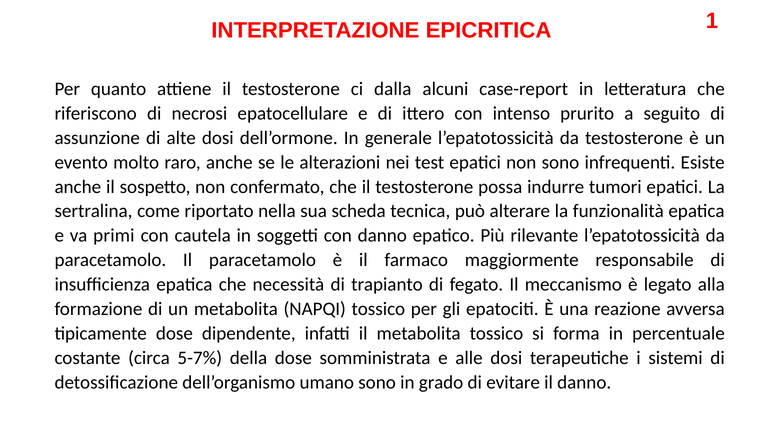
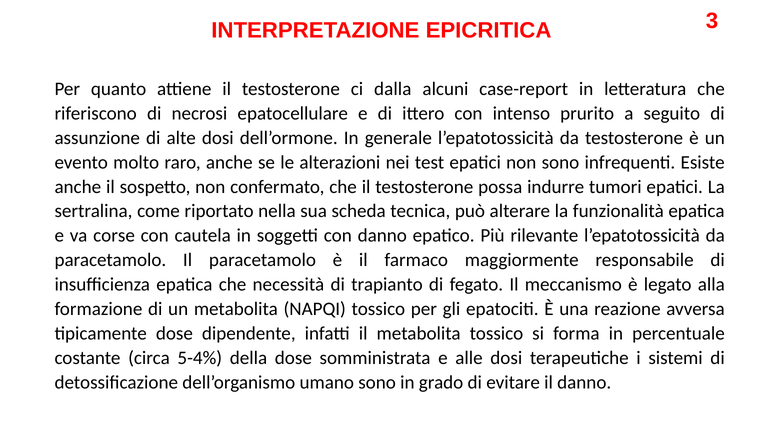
1: 1 -> 3 (712, 21)
primi: primi -> corse (114, 236)
5-7%: 5-7% -> 5-4% (200, 358)
